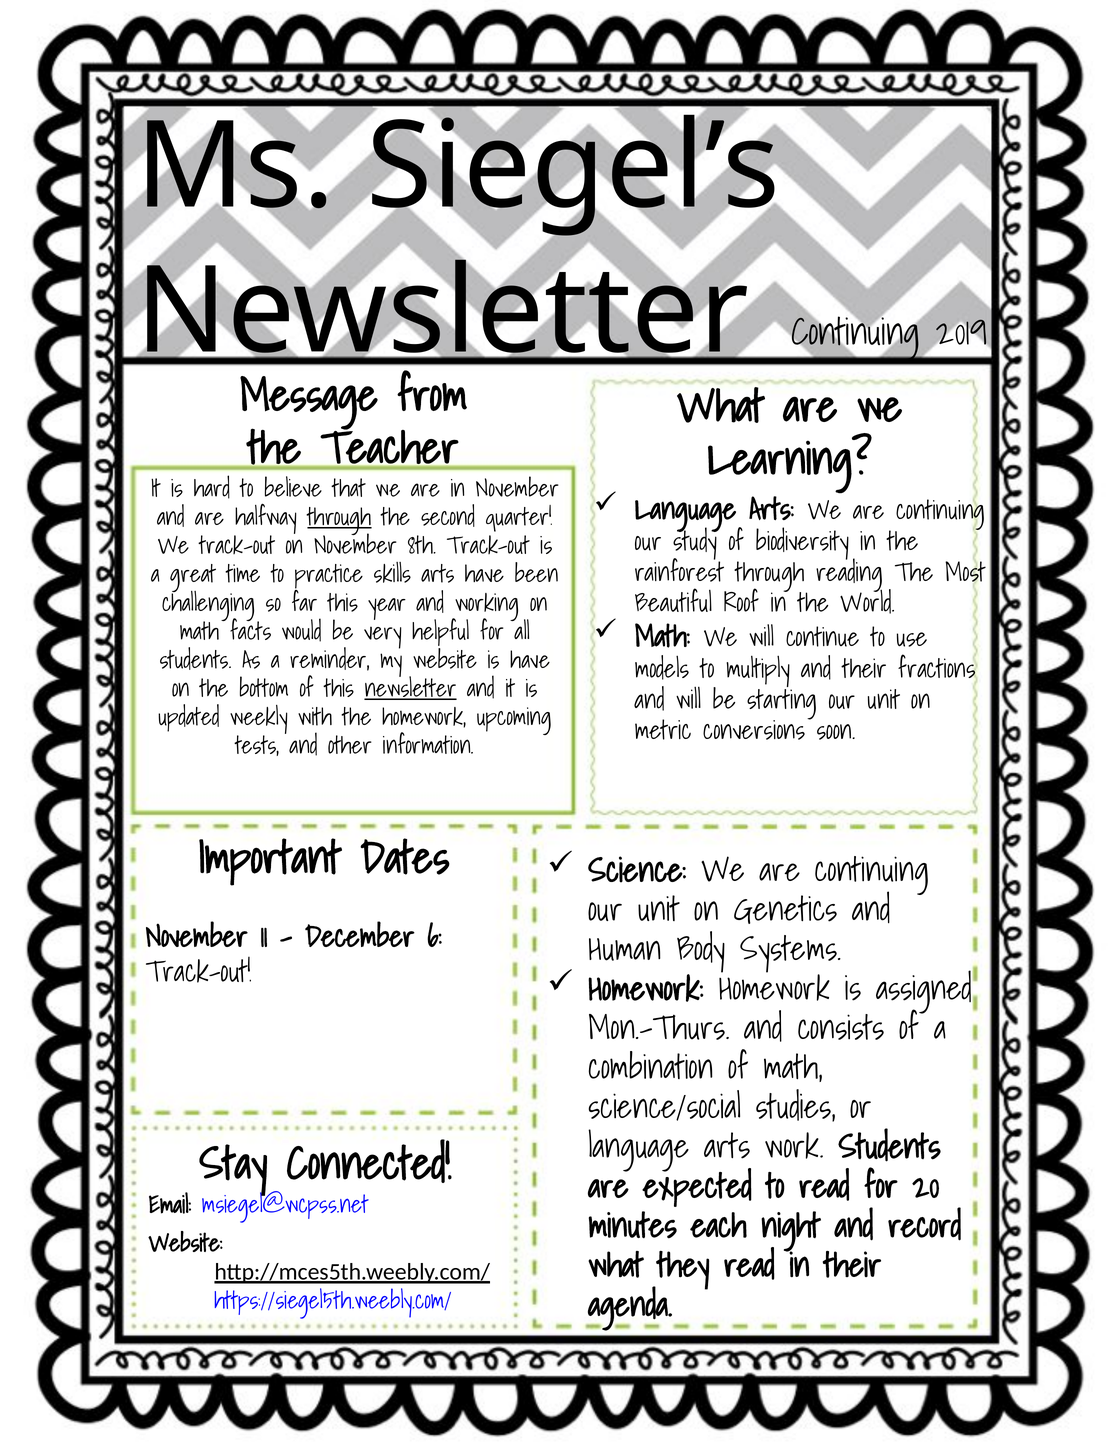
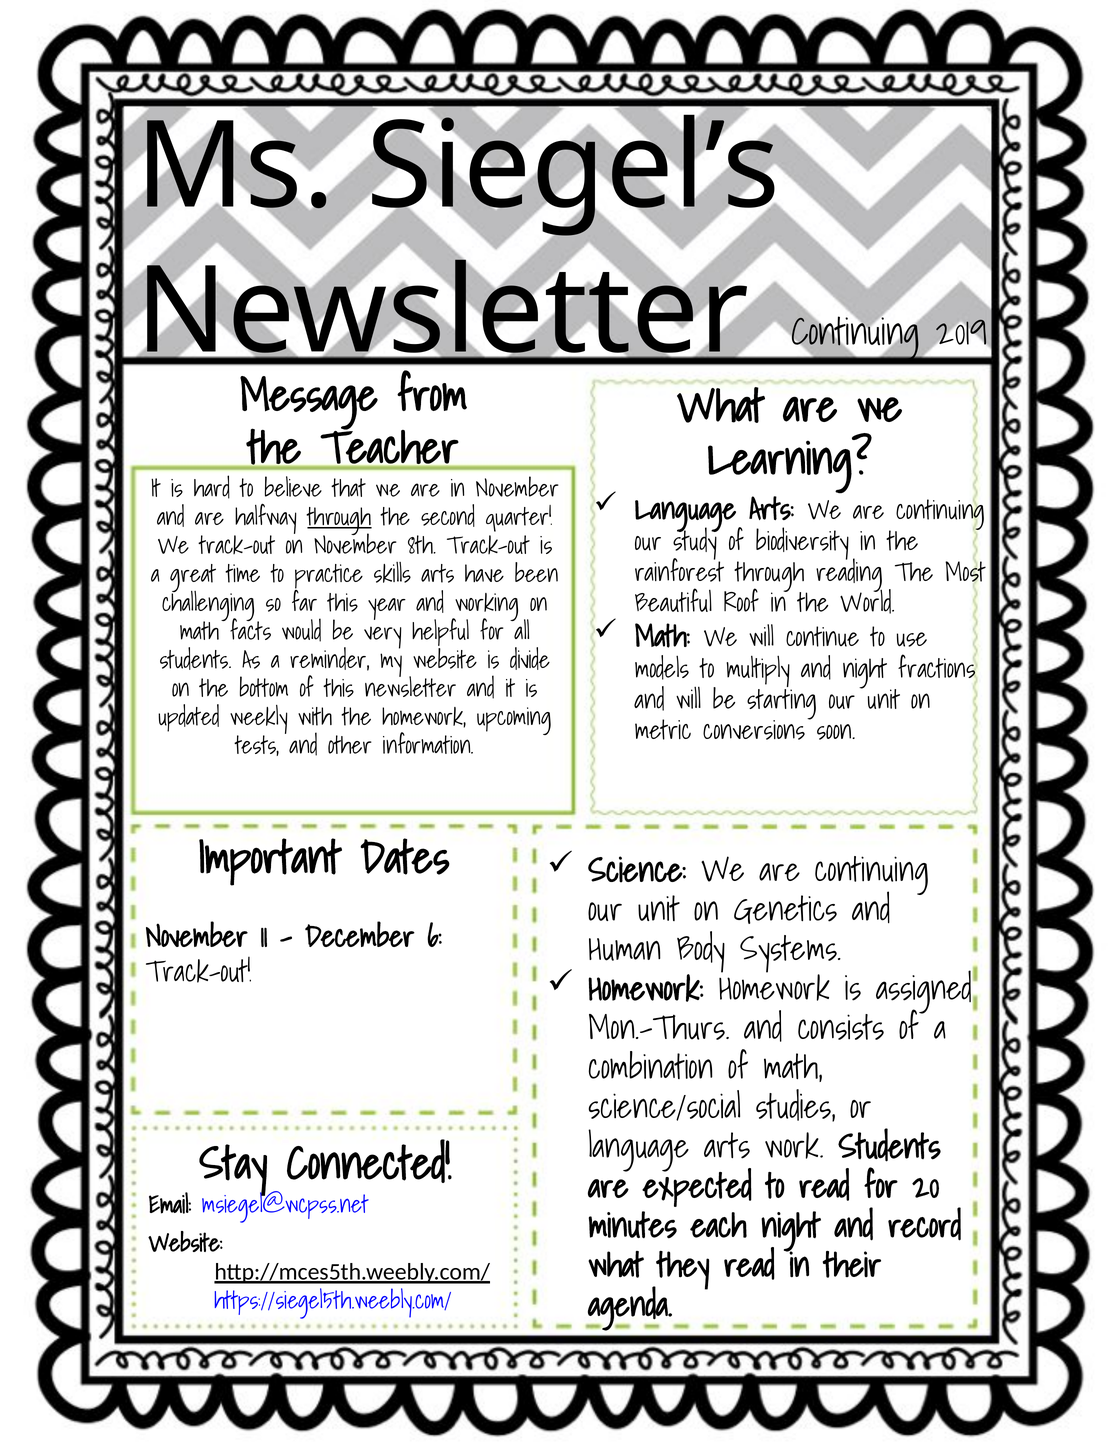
is have: have -> divide (530, 660)
and their: their -> night (865, 669)
newsletter underline: present -> none (411, 689)
